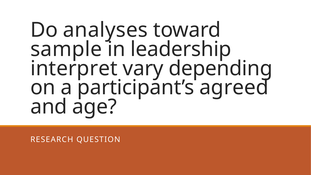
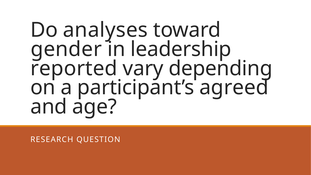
sample: sample -> gender (66, 49)
interpret: interpret -> reported (74, 68)
